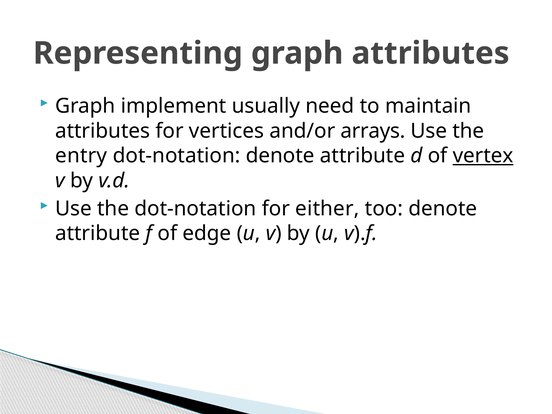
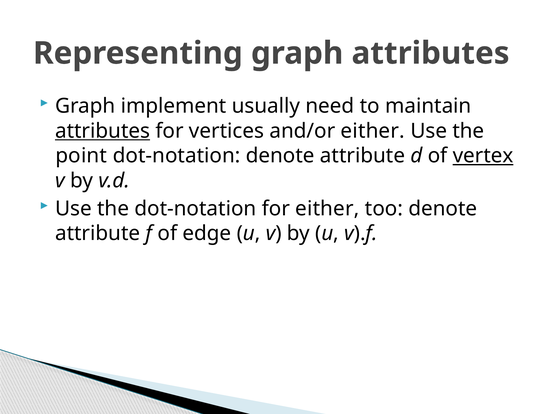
attributes underline: none -> present (103, 131)
and/or arrays: arrays -> either (373, 131)
entry: entry -> point (81, 156)
